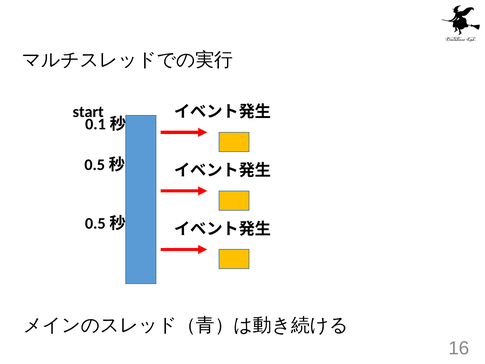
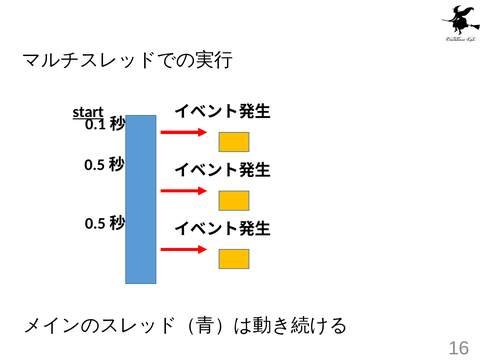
start underline: none -> present (88, 112)
